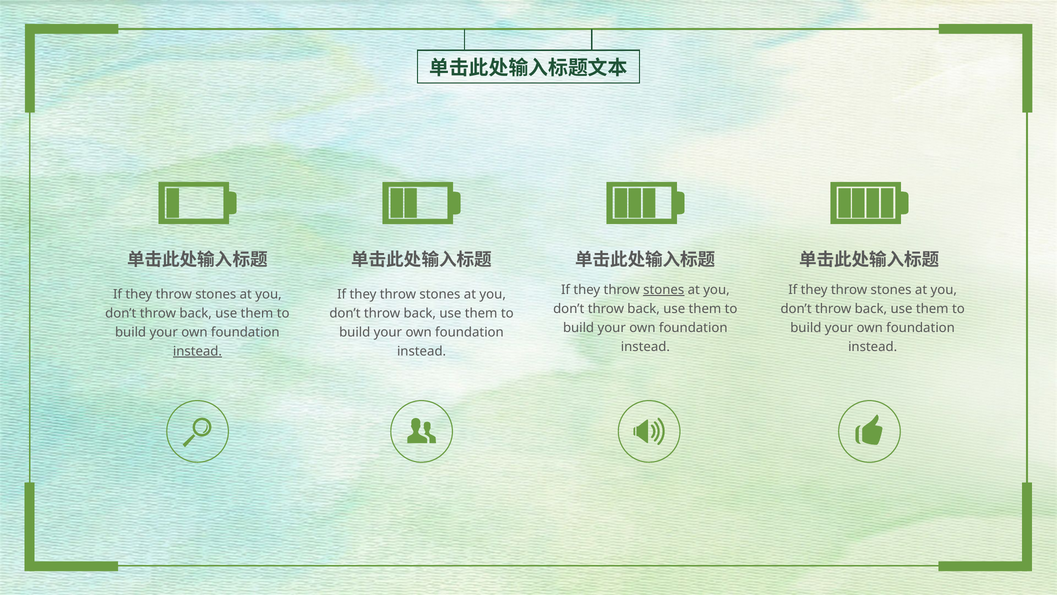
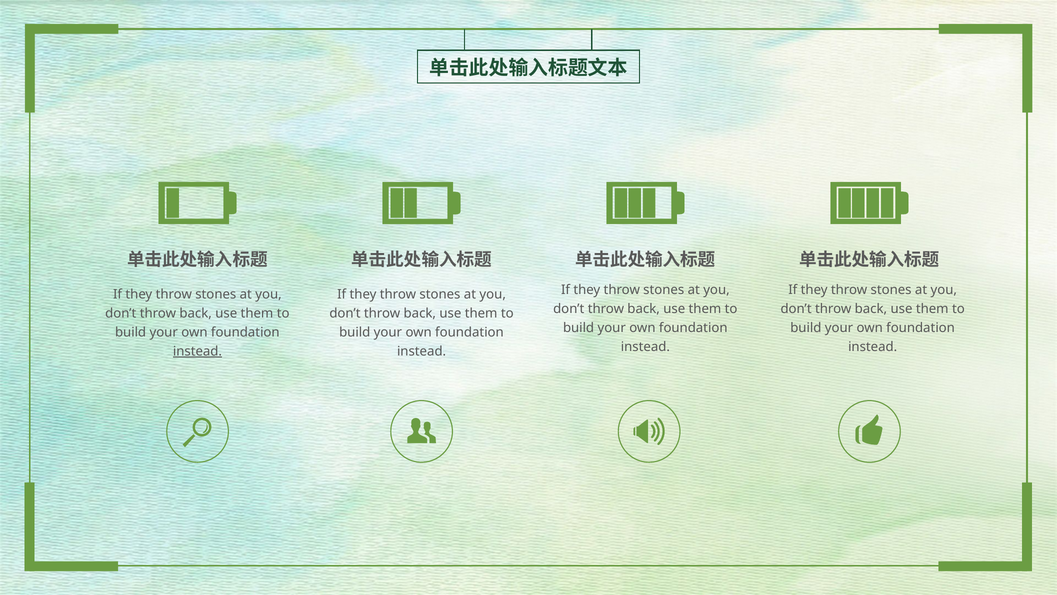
stones underline: present -> none (664, 290)
